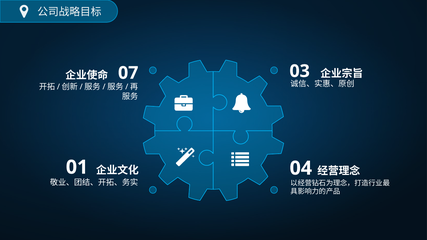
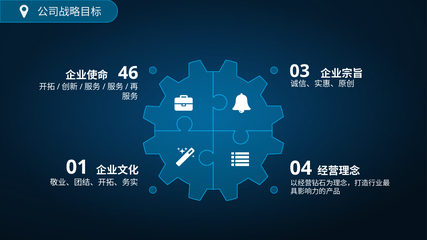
07: 07 -> 46 (128, 73)
